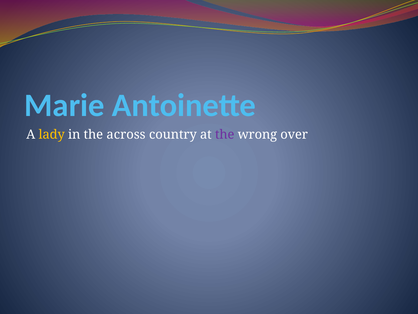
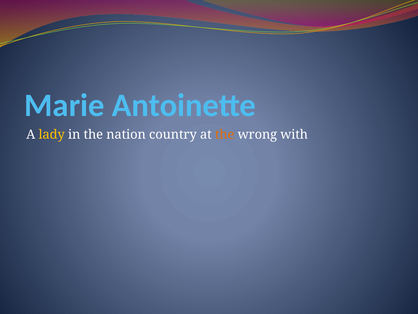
across: across -> nation (126, 134)
the colour: purple -> orange (225, 134)
over: over -> with (294, 134)
